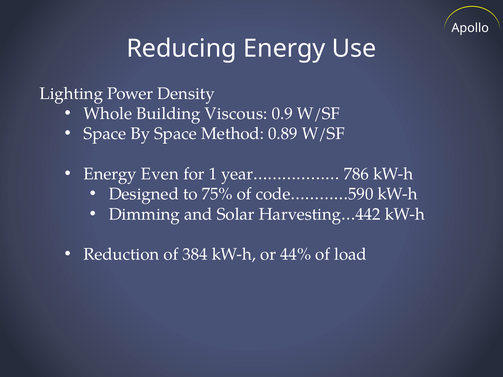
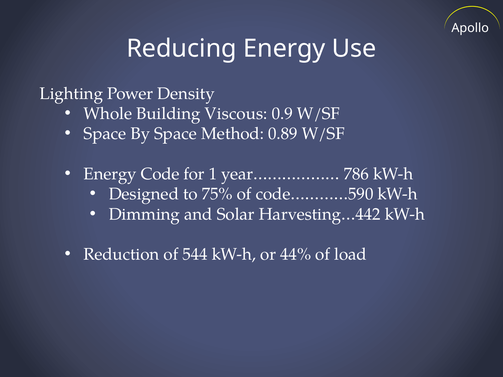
Even: Even -> Code (160, 174)
384: 384 -> 544 (195, 255)
